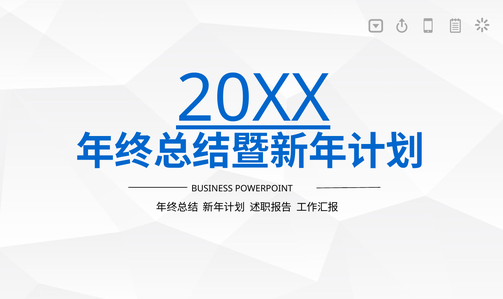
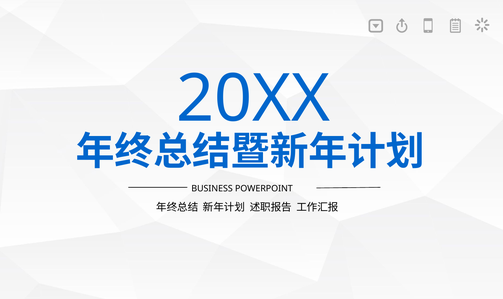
20XX underline: present -> none (253, 99)
